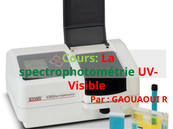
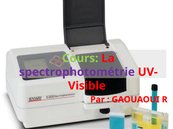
spectrophotométrie colour: green -> purple (77, 72)
